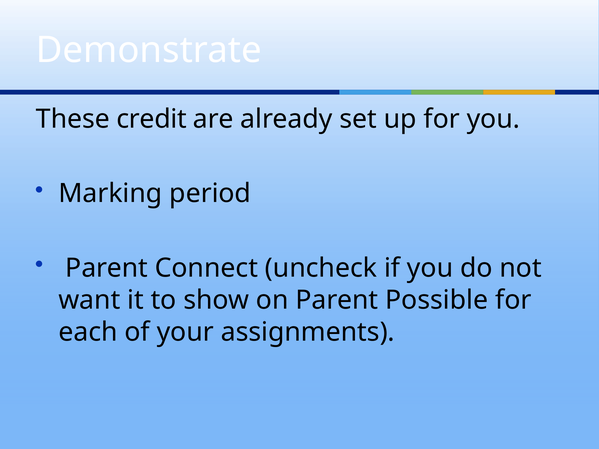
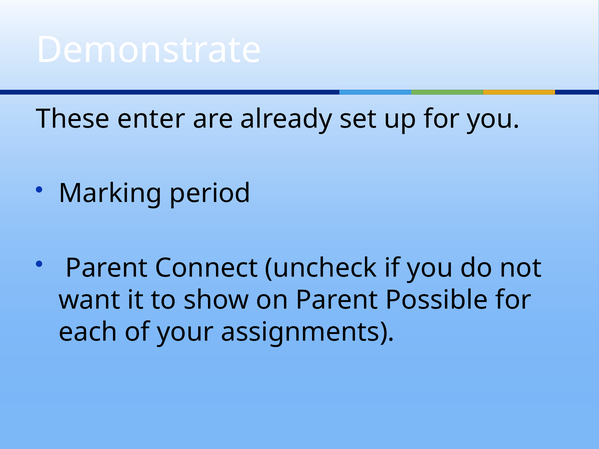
credit: credit -> enter (151, 119)
